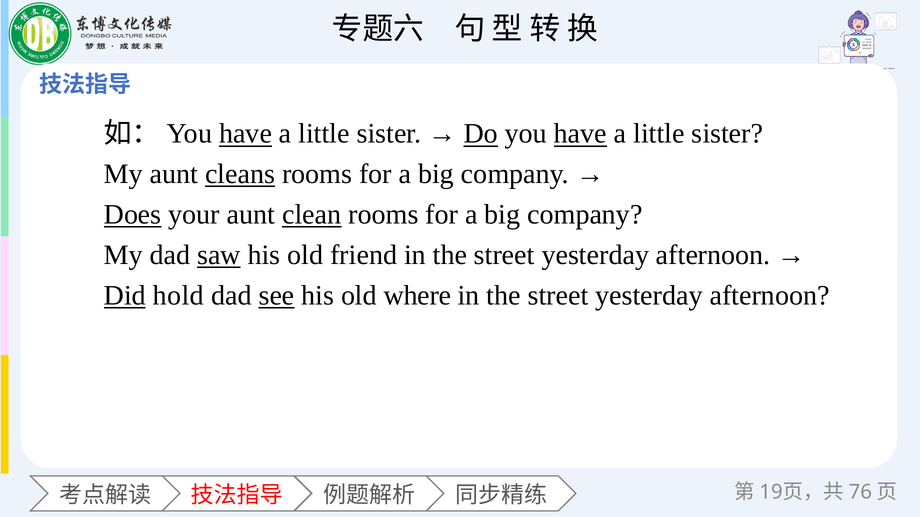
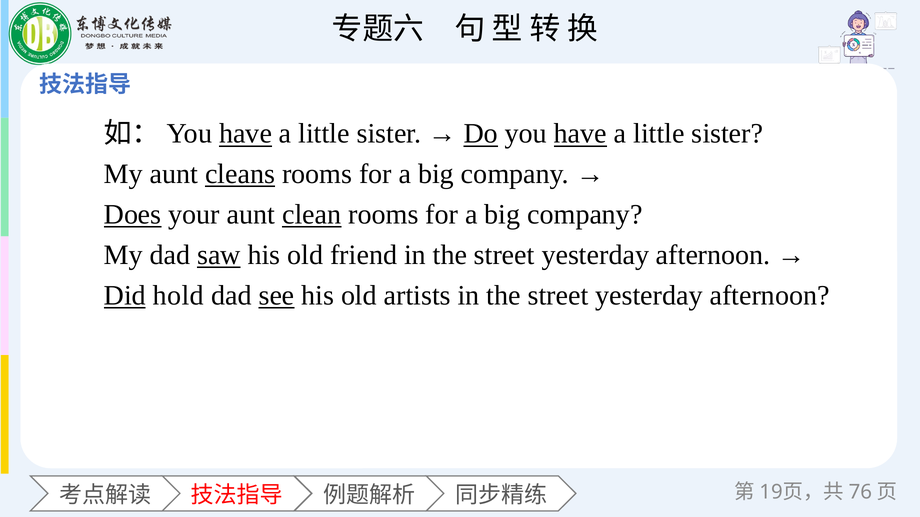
where: where -> artists (417, 296)
